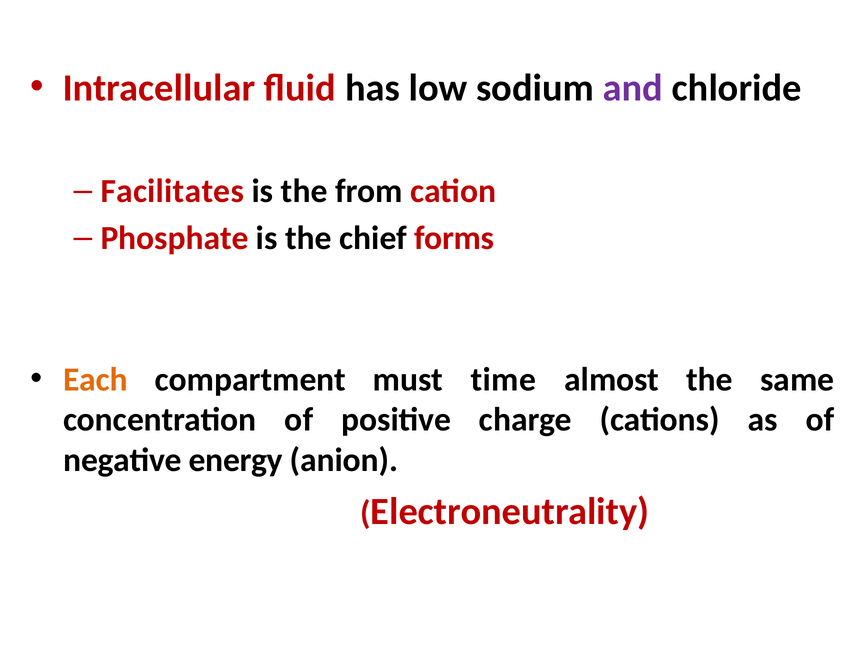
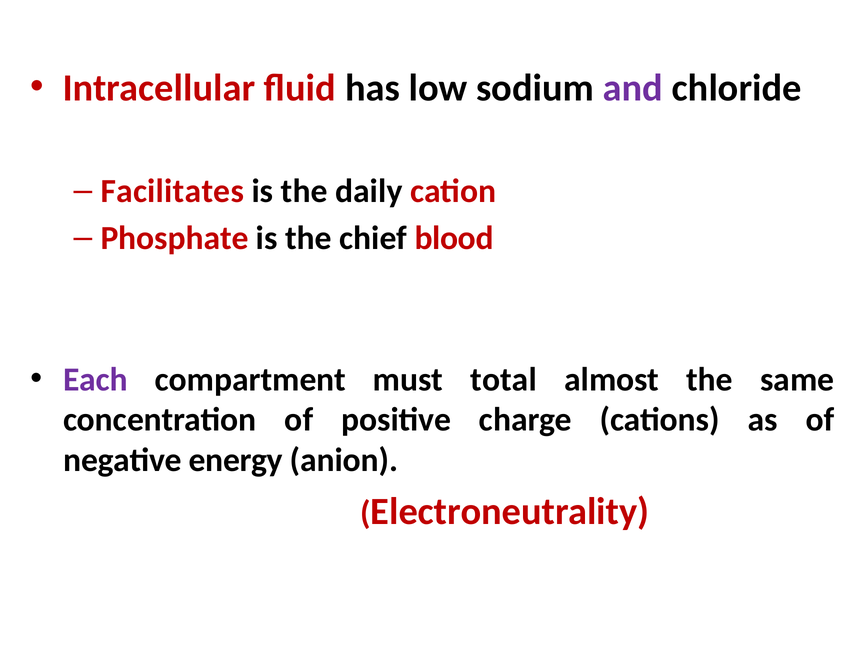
from: from -> daily (369, 191)
forms: forms -> blood (454, 238)
Each colour: orange -> purple (95, 379)
time: time -> total (504, 379)
